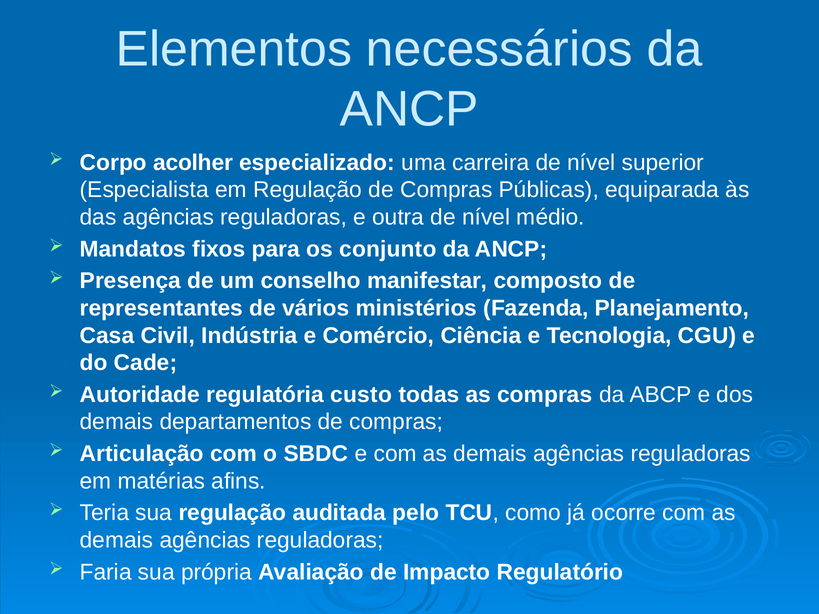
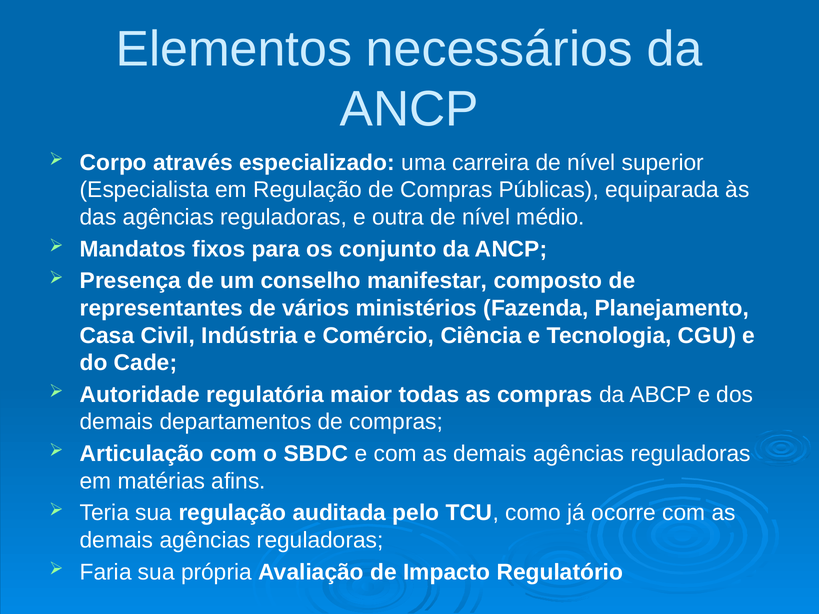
acolher: acolher -> através (193, 163)
custo: custo -> maior (361, 395)
